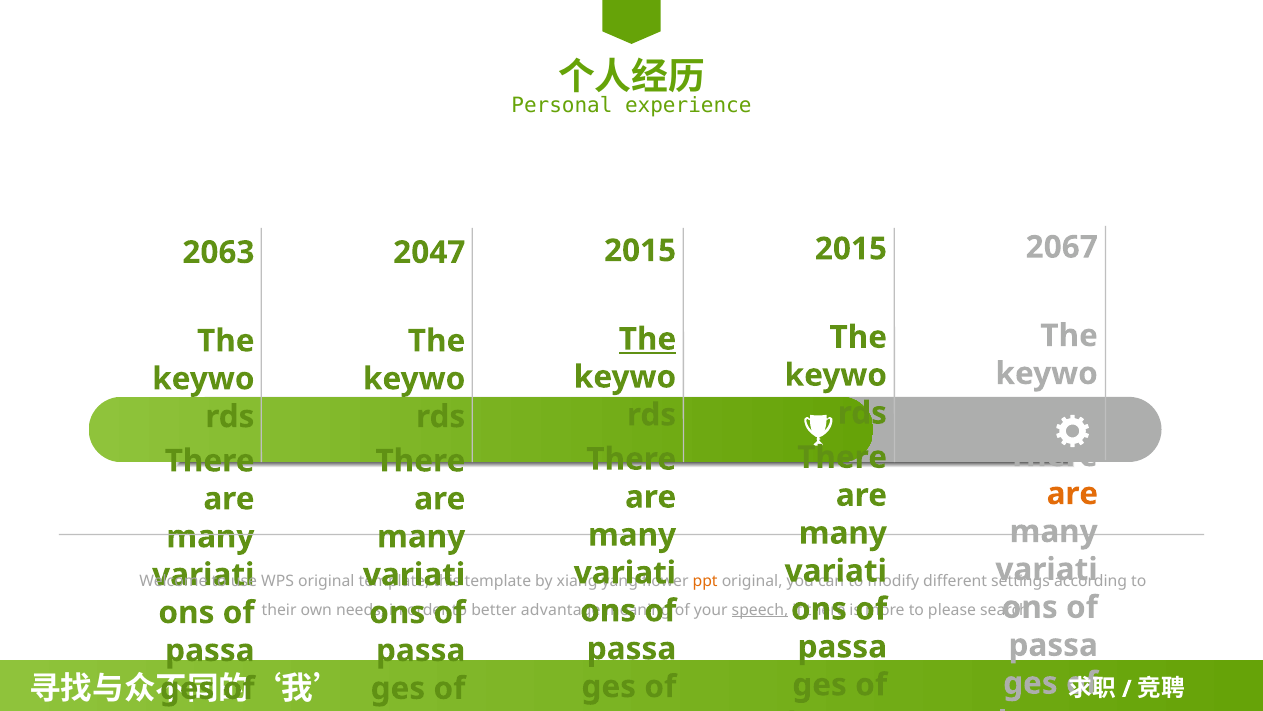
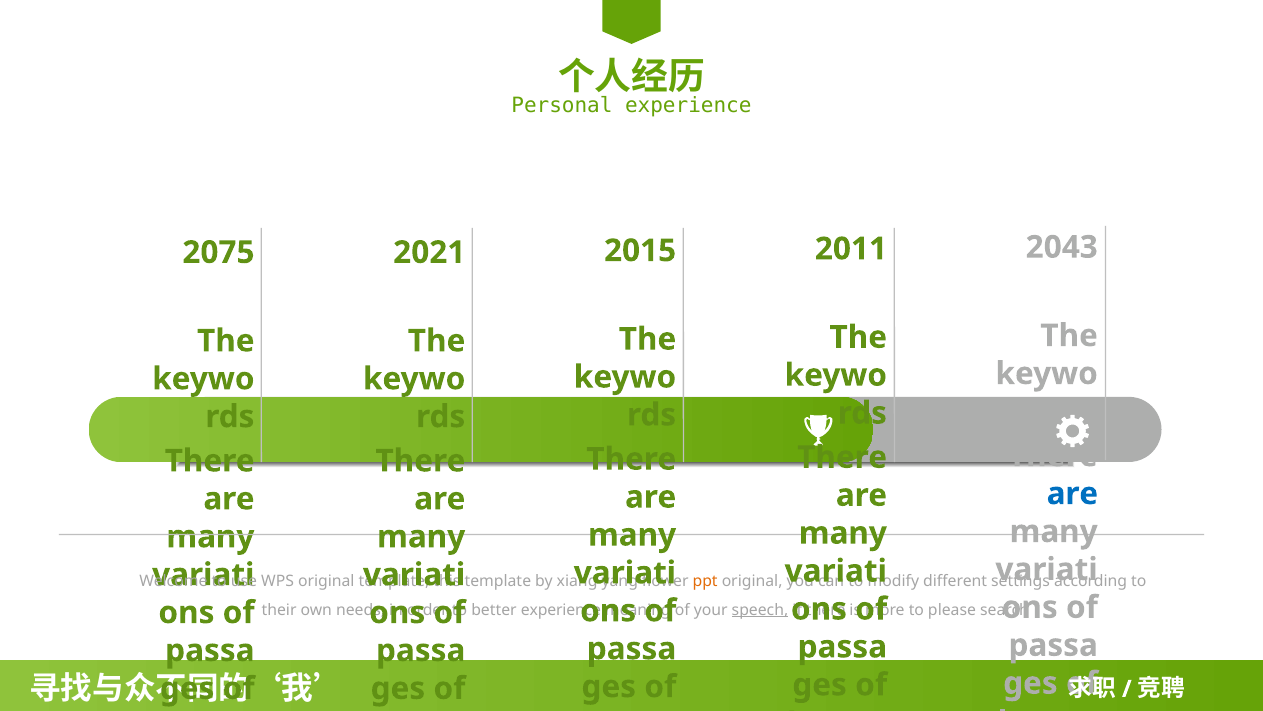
2067: 2067 -> 2043 (1062, 247)
2015: 2015 -> 2011 (851, 249)
2063: 2063 -> 2075 (218, 252)
2047: 2047 -> 2021 (429, 252)
The underline: present -> none (648, 339)
are colour: orange -> blue (1072, 493)
better advantage: advantage -> experience (561, 609)
